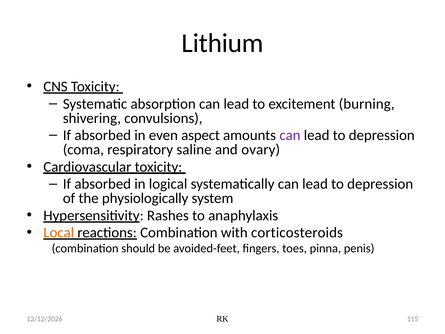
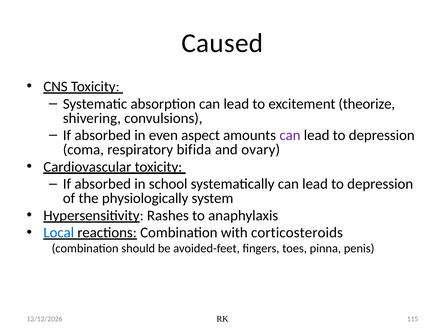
Lithium: Lithium -> Caused (222, 43)
burning: burning -> theorize (367, 104)
saline: saline -> bifida (194, 149)
logical: logical -> school (168, 184)
Local colour: orange -> blue (59, 233)
